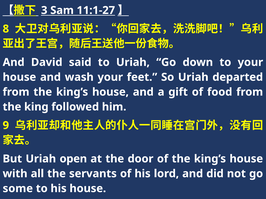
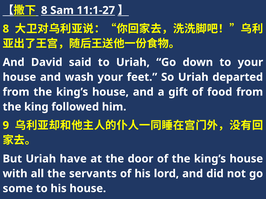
3: 3 -> 8 (44, 10)
open: open -> have (73, 159)
